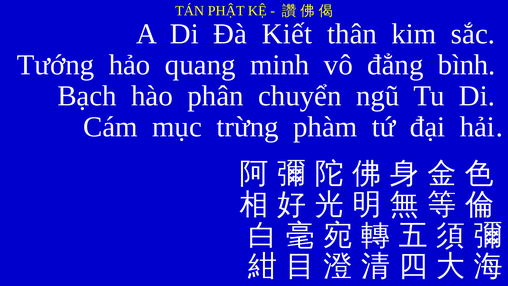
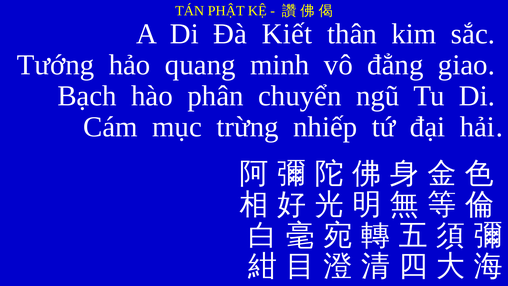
bình: bình -> giao (466, 65)
phàm: phàm -> nhiếp (325, 127)
